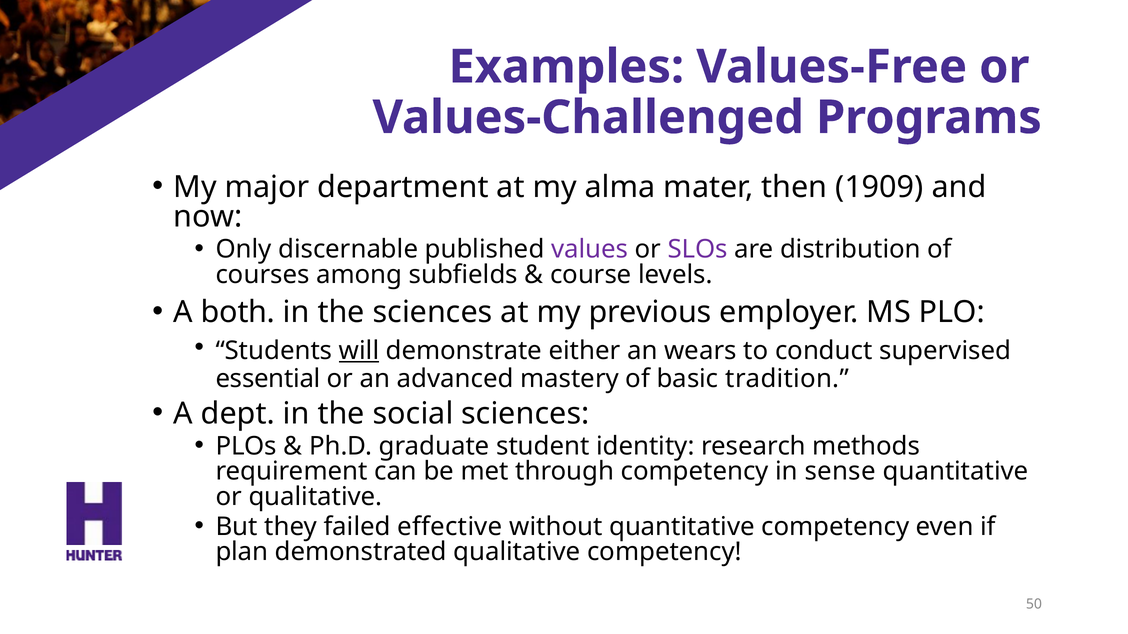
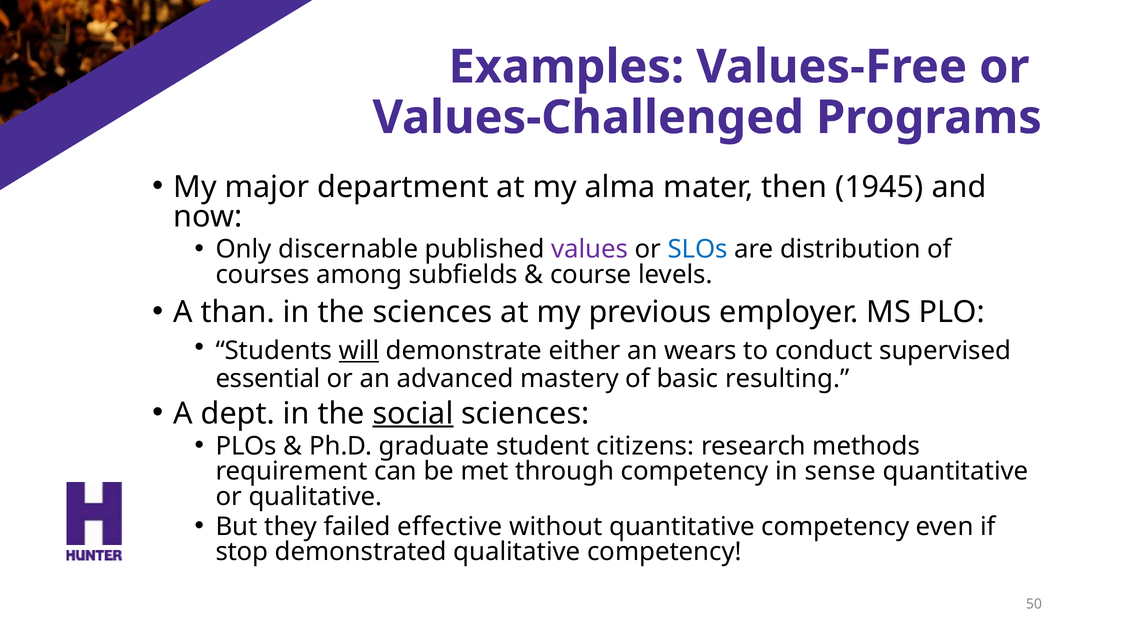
1909: 1909 -> 1945 (879, 187)
SLOs colour: purple -> blue (698, 250)
both: both -> than (238, 312)
tradition: tradition -> resulting (787, 379)
social underline: none -> present (413, 414)
identity: identity -> citizens (645, 447)
plan: plan -> stop (242, 552)
